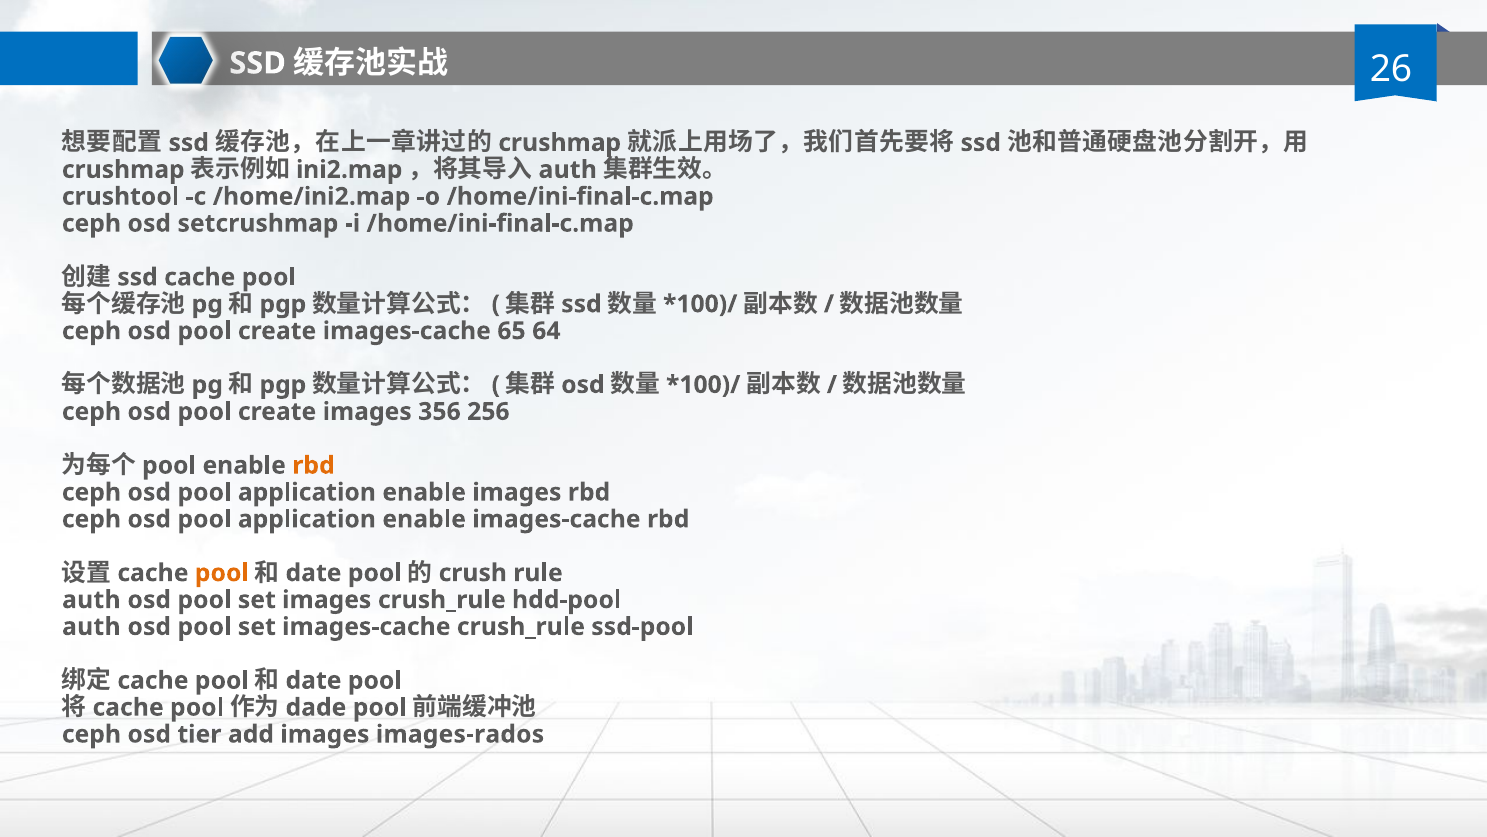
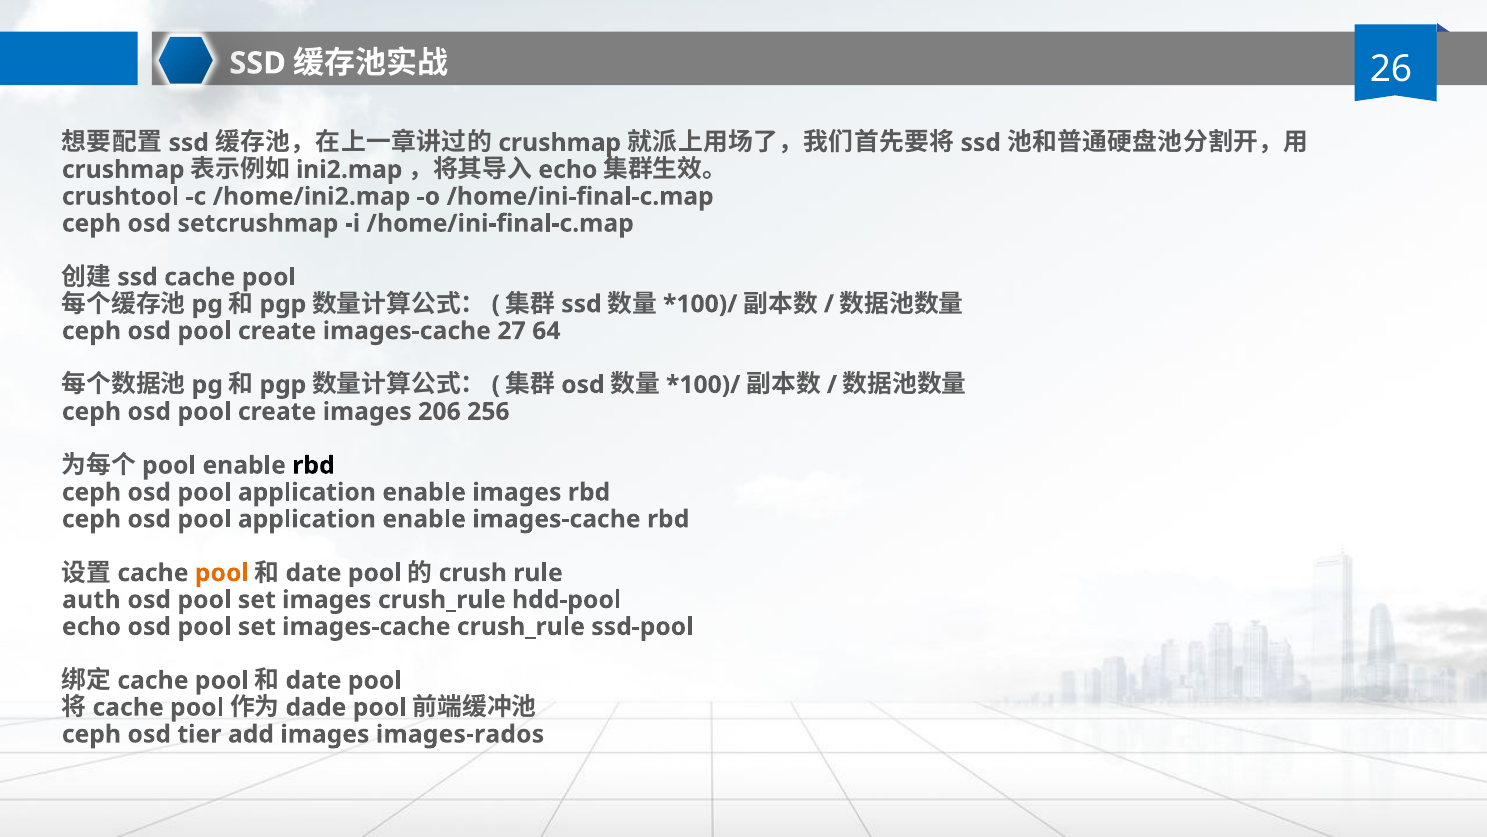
auth: auth -> echo (568, 170)
65: 65 -> 27 (512, 331)
356: 356 -> 206 (439, 411)
rbd colour: orange -> black (314, 465)
auth: auth -> echo (91, 626)
